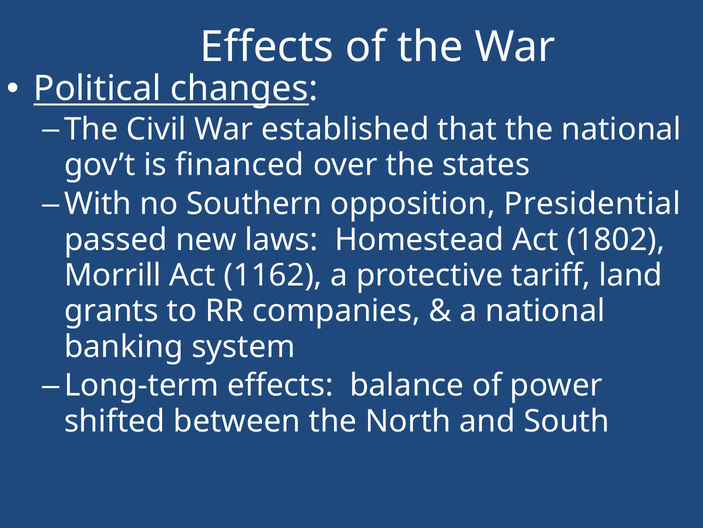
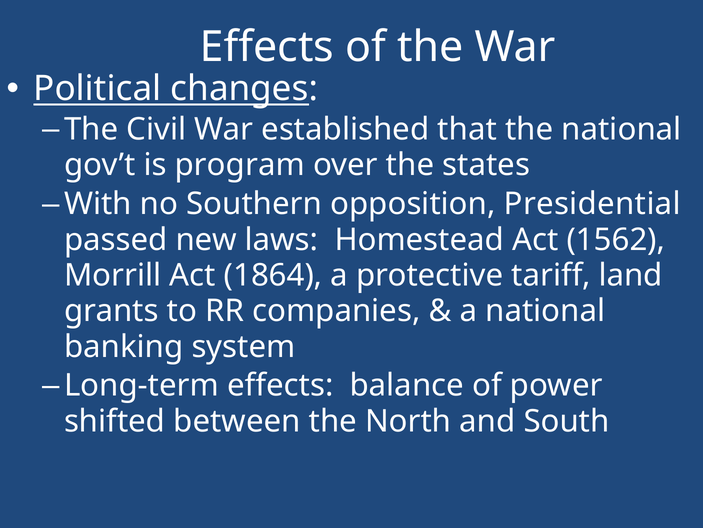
financed: financed -> program (240, 165)
1802: 1802 -> 1562 (616, 239)
1162: 1162 -> 1864 (273, 275)
